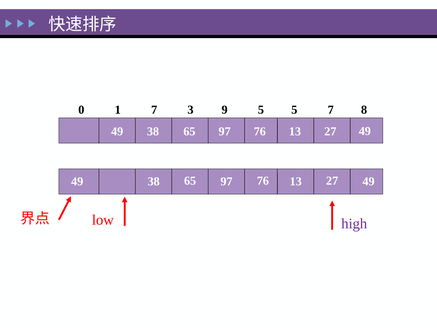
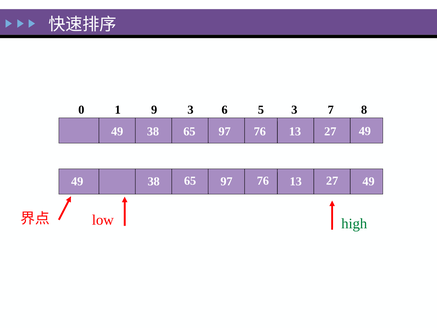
1 7: 7 -> 9 (154, 110)
9: 9 -> 6 (225, 110)
5 5: 5 -> 3 (294, 110)
high colour: purple -> green (354, 224)
